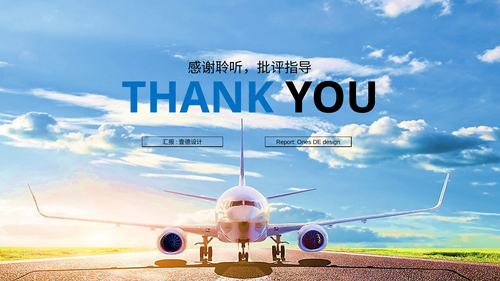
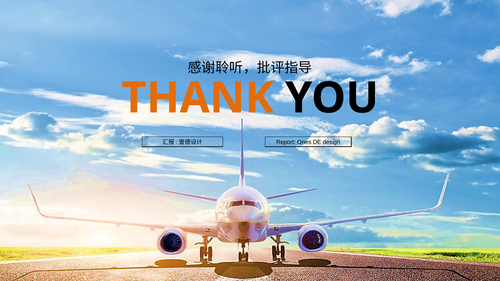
THANK colour: blue -> orange (198, 98)
